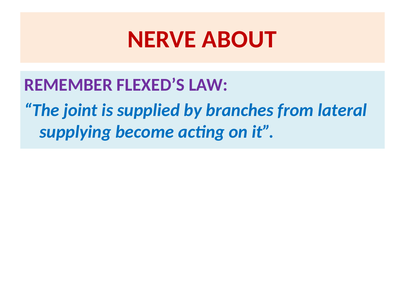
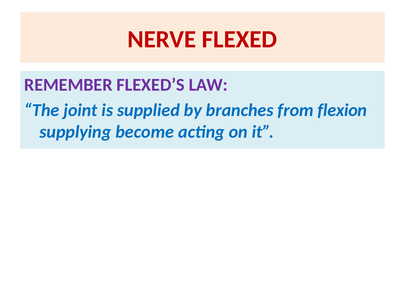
ABOUT: ABOUT -> FLEXED (239, 39)
lateral: lateral -> flexion (342, 110)
